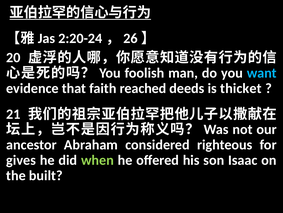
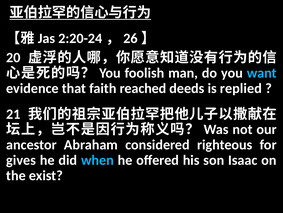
thicket: thicket -> replied (241, 88)
when colour: light green -> light blue (97, 160)
built: built -> exist (46, 175)
